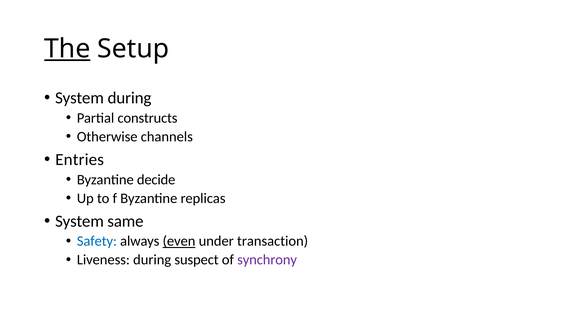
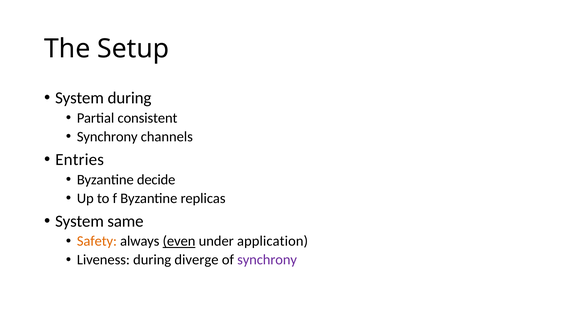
The underline: present -> none (67, 49)
constructs: constructs -> consistent (147, 118)
Otherwise: Otherwise -> Synchrony (107, 137)
Safety colour: blue -> orange (97, 241)
transaction: transaction -> application (273, 241)
suspect: suspect -> diverge (196, 260)
